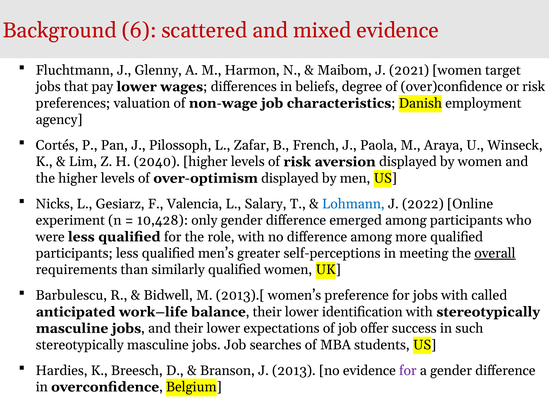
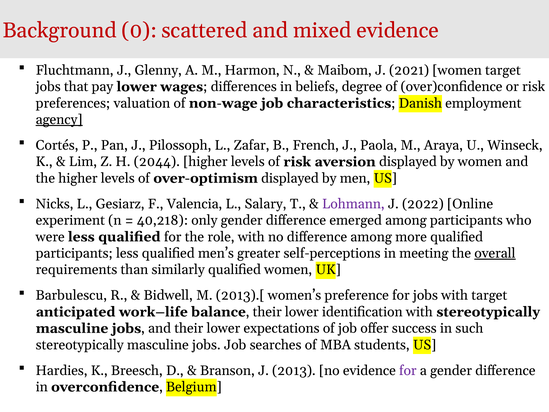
6: 6 -> 0 (139, 31)
agency underline: none -> present (59, 120)
2040: 2040 -> 2044 (157, 162)
Lohmann colour: blue -> purple (353, 204)
10,428: 10,428 -> 40,218 (162, 220)
with called: called -> target (489, 295)
